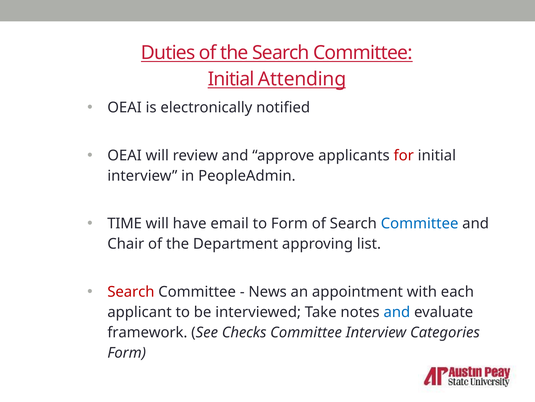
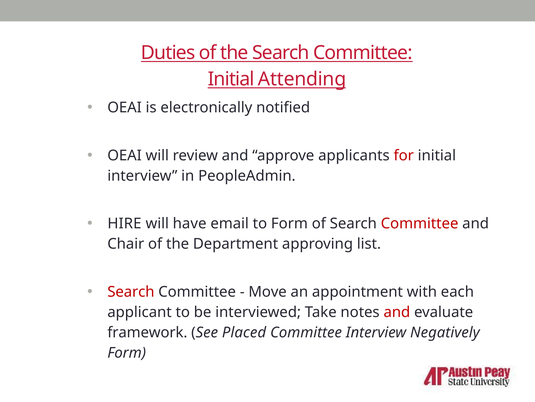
TIME: TIME -> HIRE (124, 223)
Committee colour: blue -> red (420, 223)
News: News -> Move (268, 291)
and colour: blue -> red (397, 312)
Checks: Checks -> Placed (244, 332)
Categories: Categories -> Negatively (445, 332)
